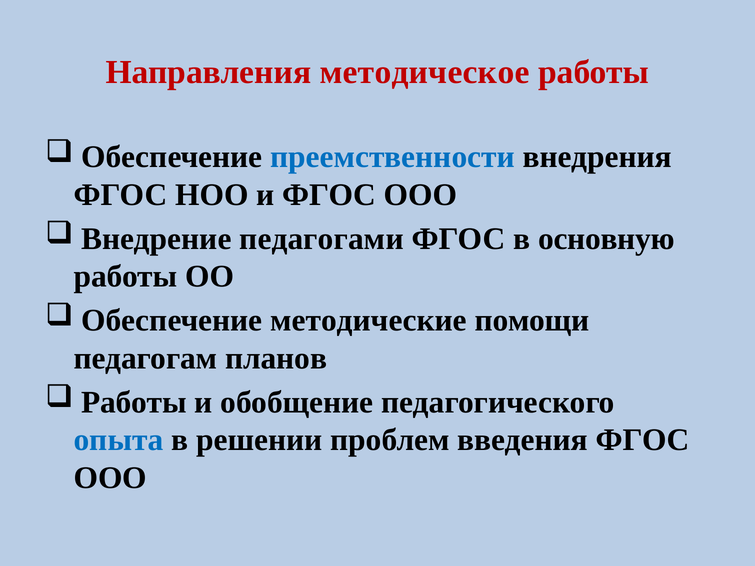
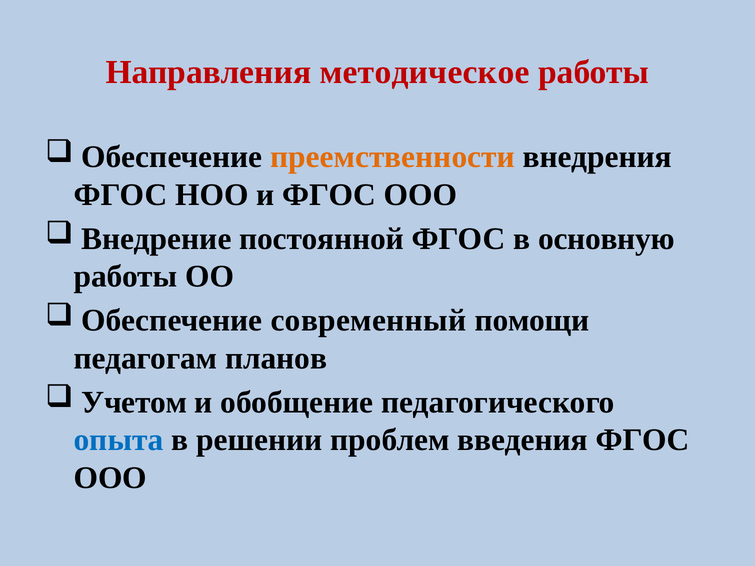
преемственности colour: blue -> orange (393, 157)
педагогами: педагогами -> постоянной (322, 239)
методические: методические -> современный (368, 321)
Работы: Работы -> Учетом (134, 402)
